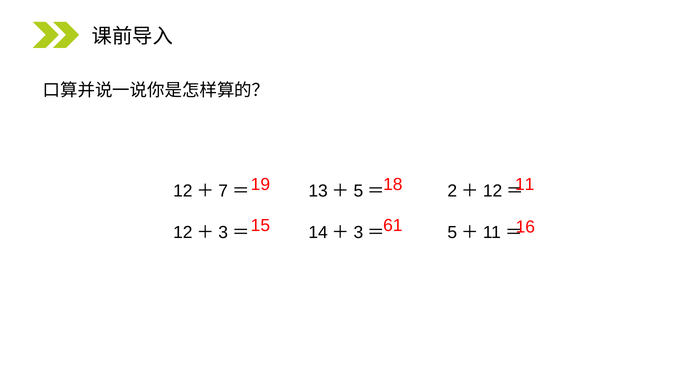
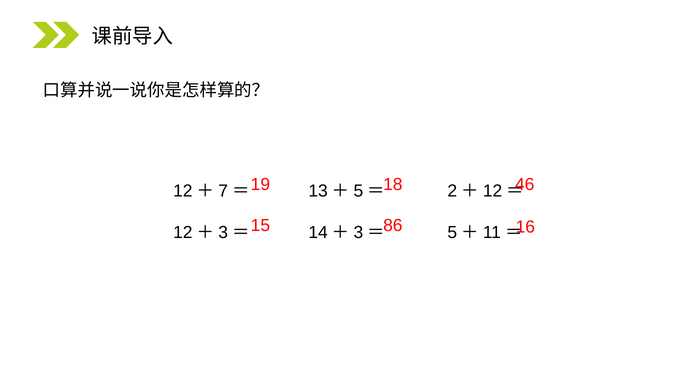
11: 11 -> 46 (525, 184)
61: 61 -> 86 (393, 225)
